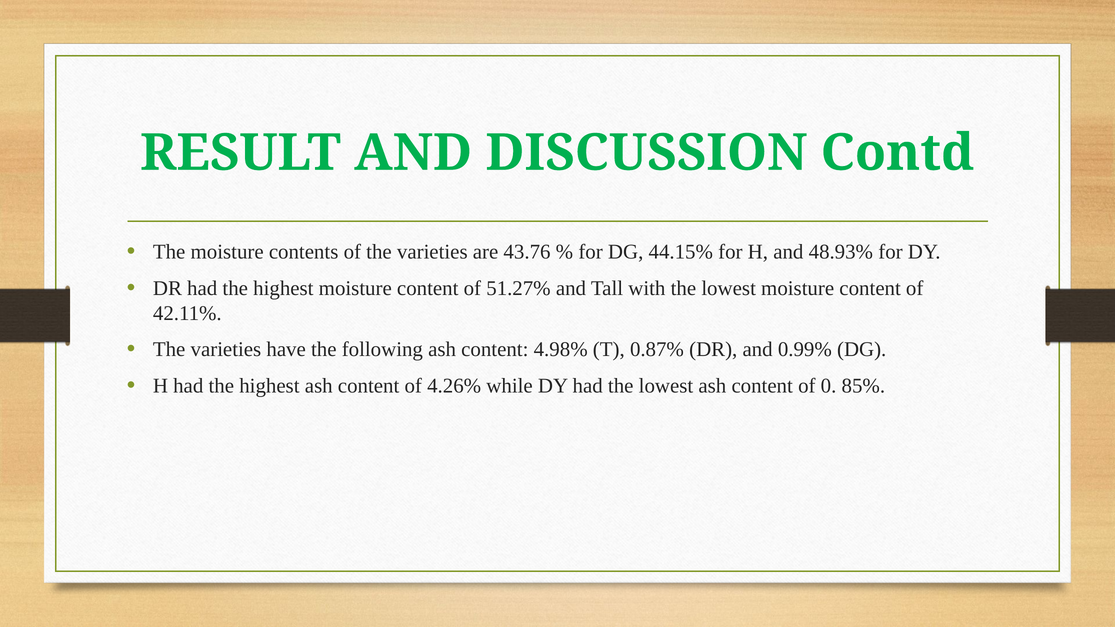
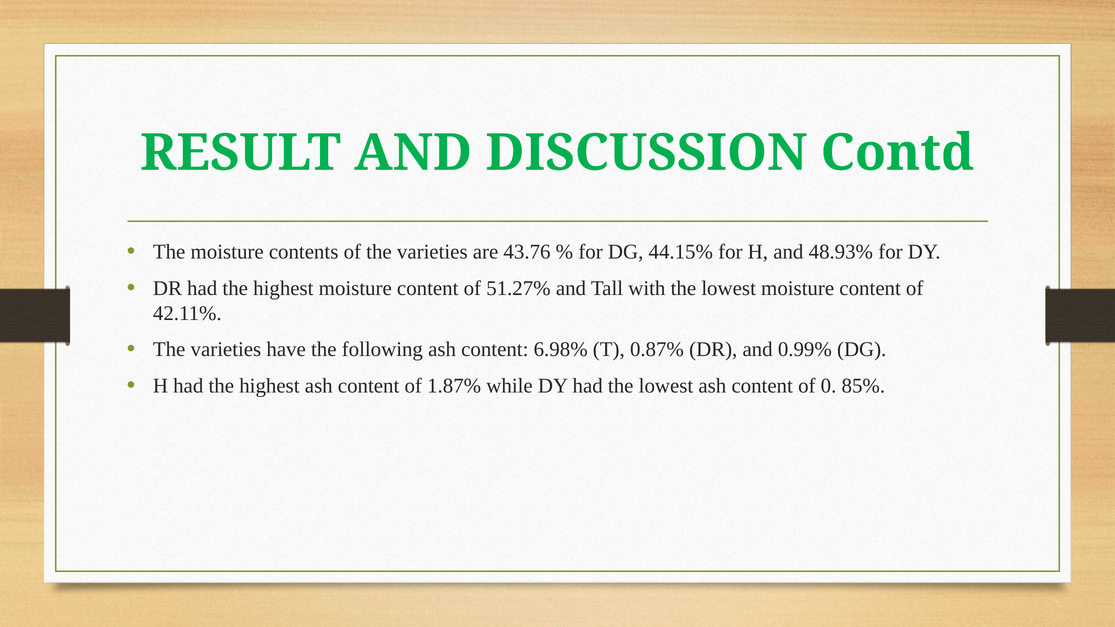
4.98%: 4.98% -> 6.98% (561, 350)
4.26%: 4.26% -> 1.87% (454, 386)
